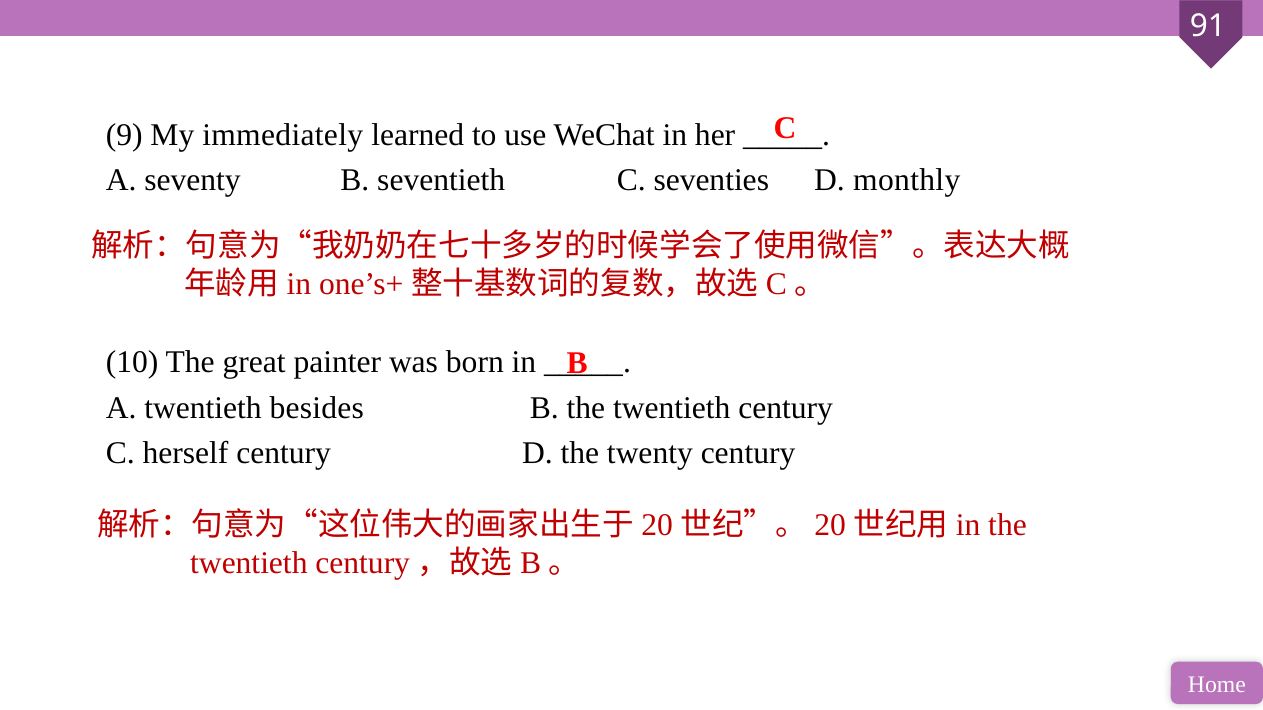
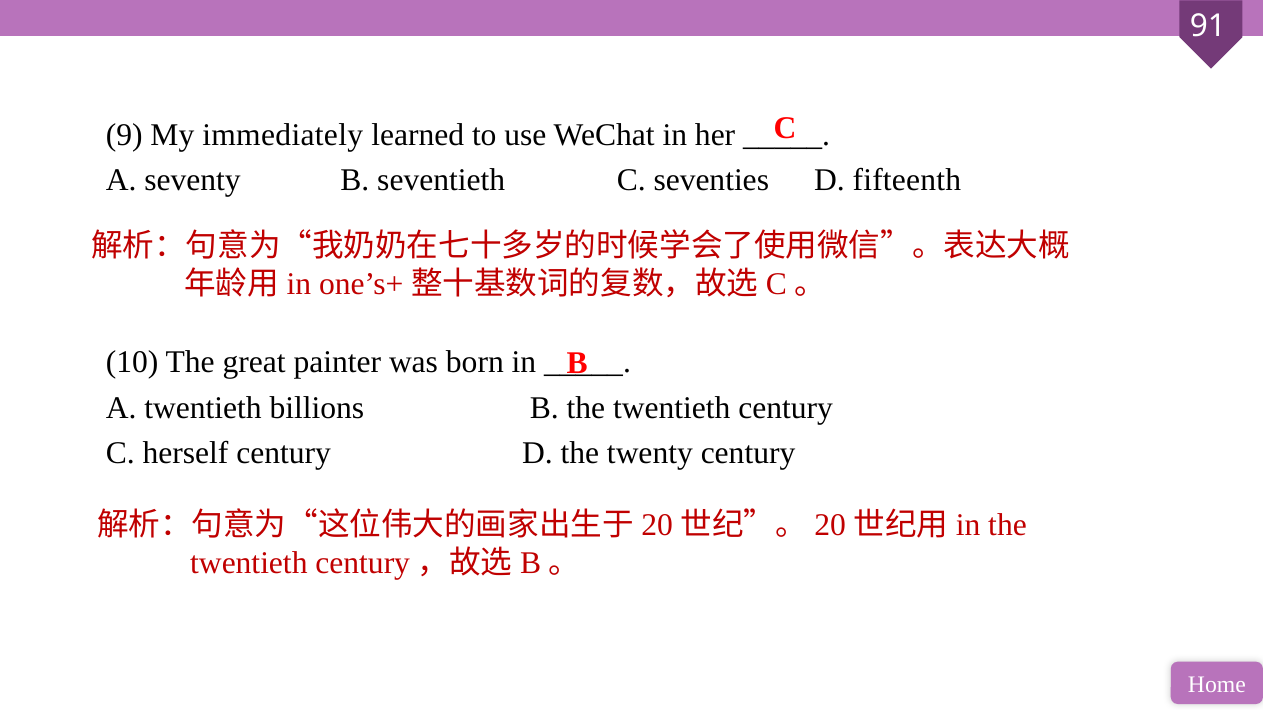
monthly: monthly -> fifteenth (907, 181)
besides: besides -> billions (317, 408)
